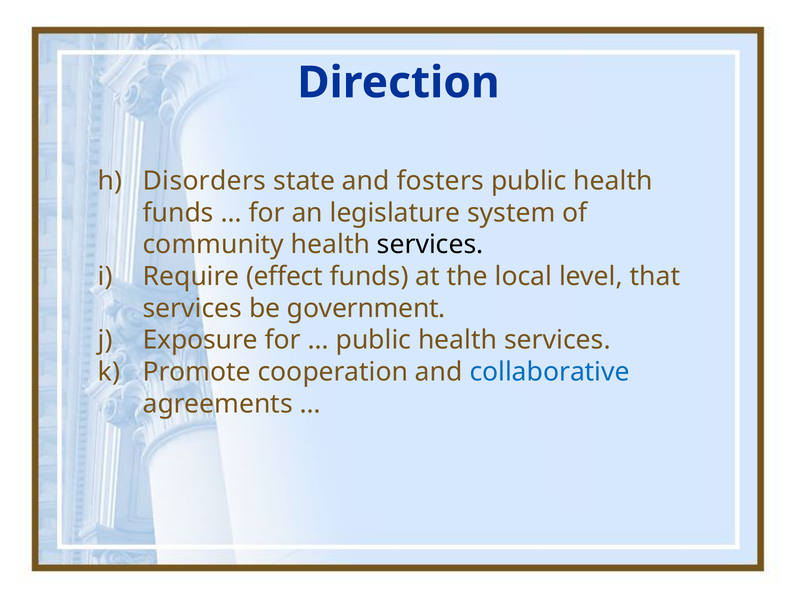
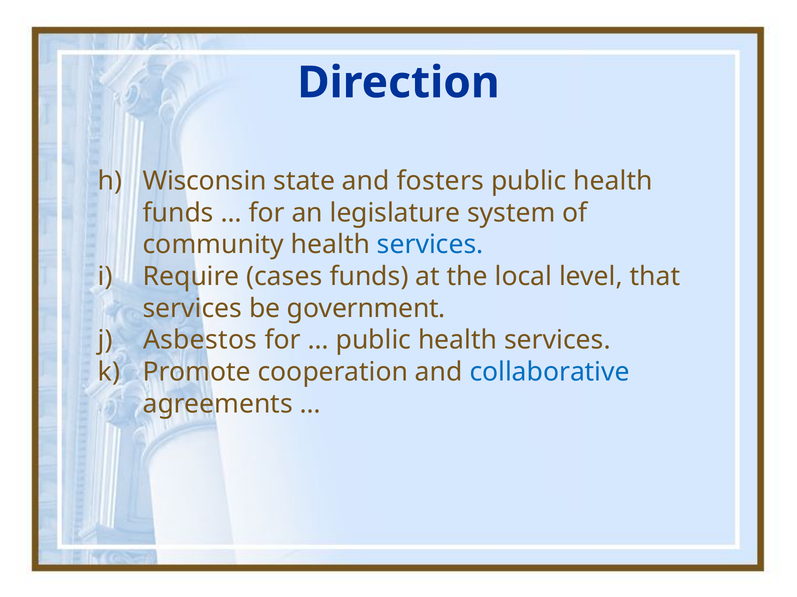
Disorders: Disorders -> Wisconsin (205, 181)
services colour: black -> blue (430, 245)
effect: effect -> cases (284, 277)
Exposure: Exposure -> Asbestos (200, 341)
